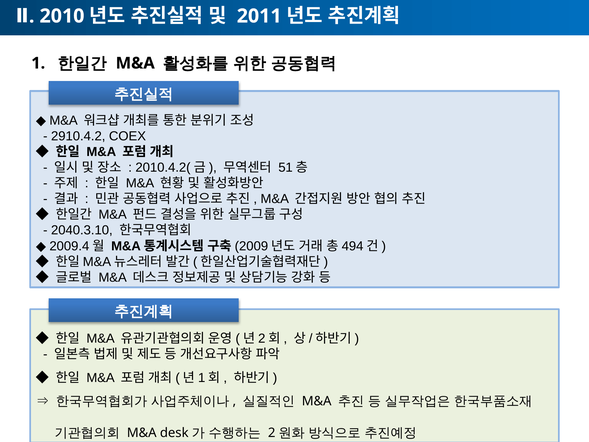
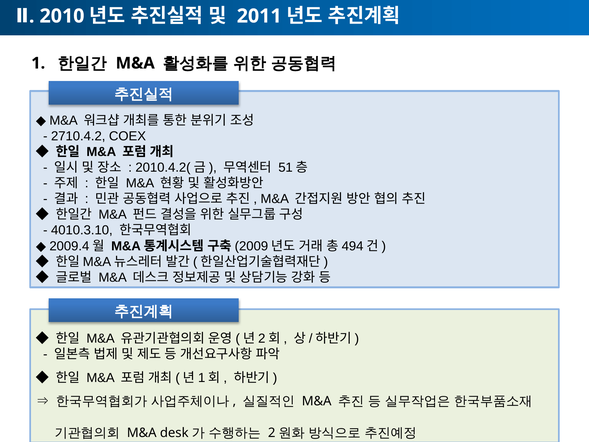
2910.4.2: 2910.4.2 -> 2710.4.2 (78, 136)
2040.3.10: 2040.3.10 -> 4010.3.10 (82, 230)
